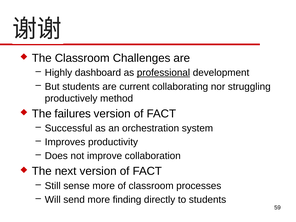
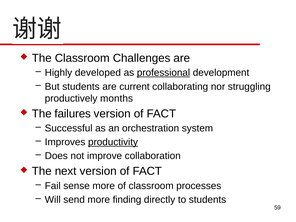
dashboard: dashboard -> developed (98, 73)
method: method -> months (117, 98)
productivity underline: none -> present (113, 142)
Still: Still -> Fail (53, 186)
